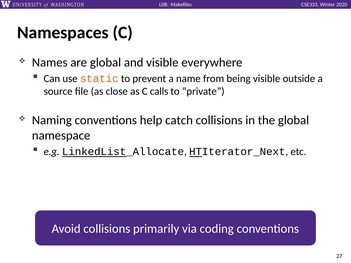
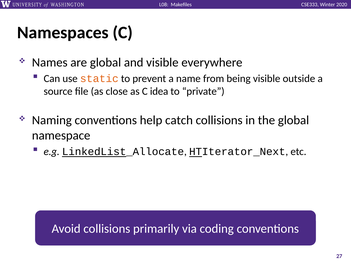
calls: calls -> idea (159, 91)
